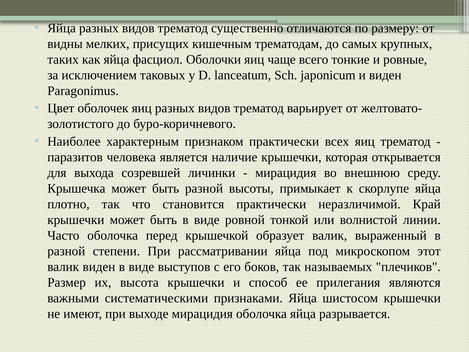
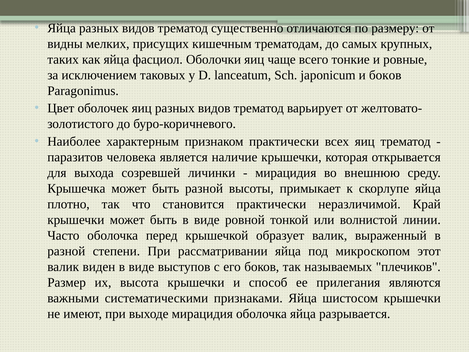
и виден: виден -> боков (385, 75)
